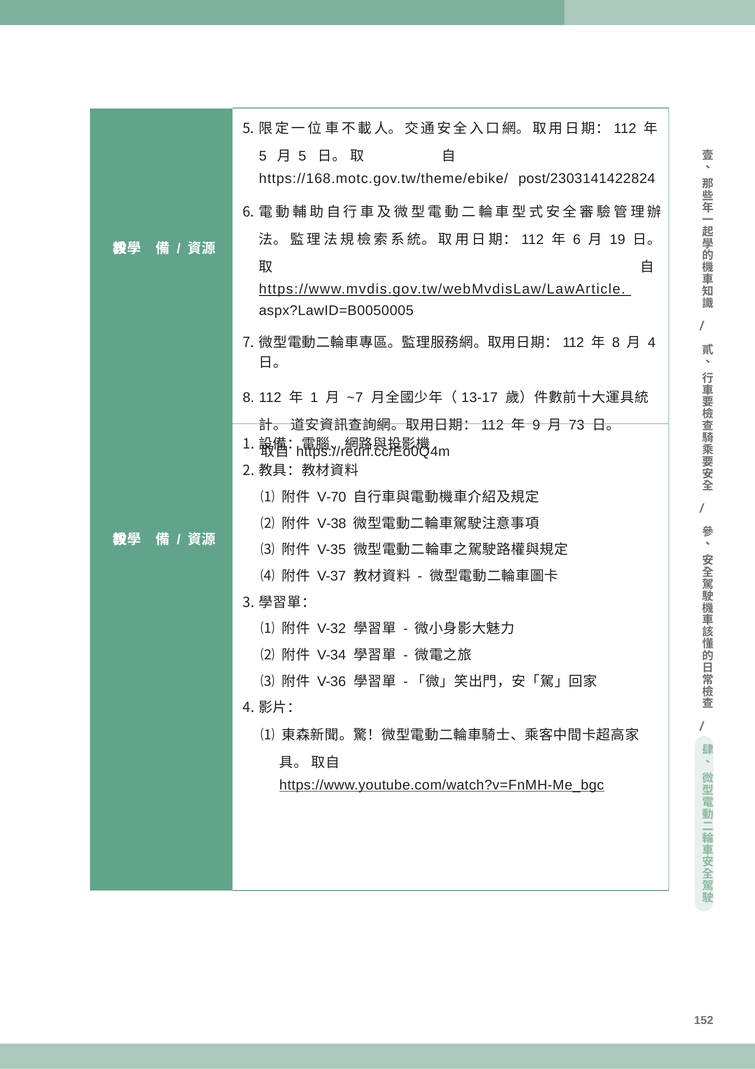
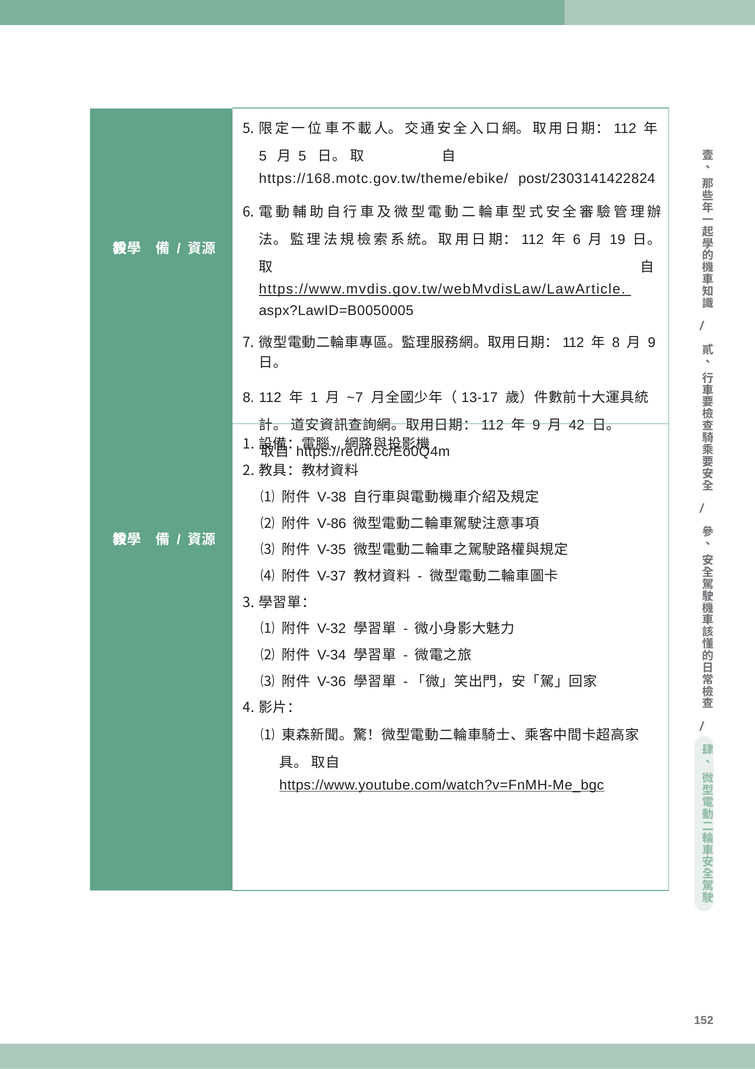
4: 4 -> 9 (652, 342)
73: 73 -> 42 (577, 425)
V-70: V-70 -> V-38 (332, 497)
V-38: V-38 -> V-86 (332, 523)
